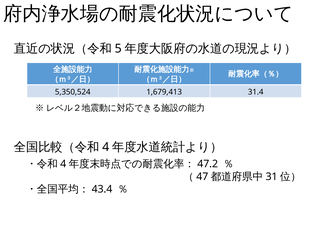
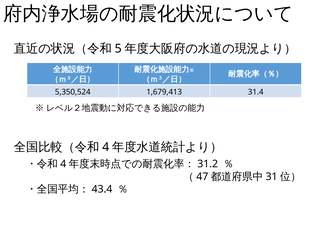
47.2: 47.2 -> 31.2 (208, 164)
